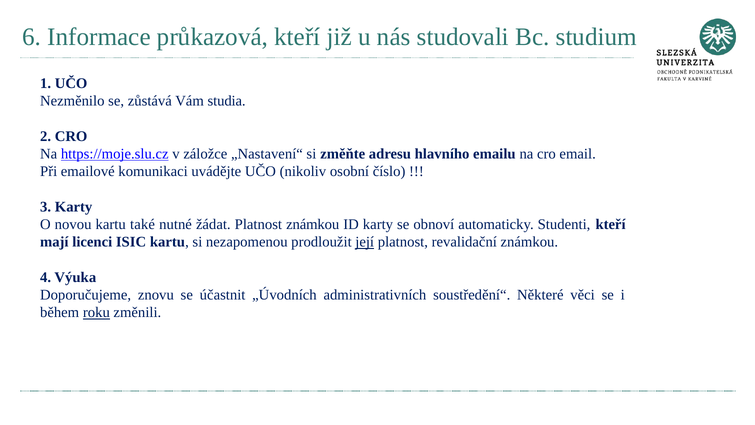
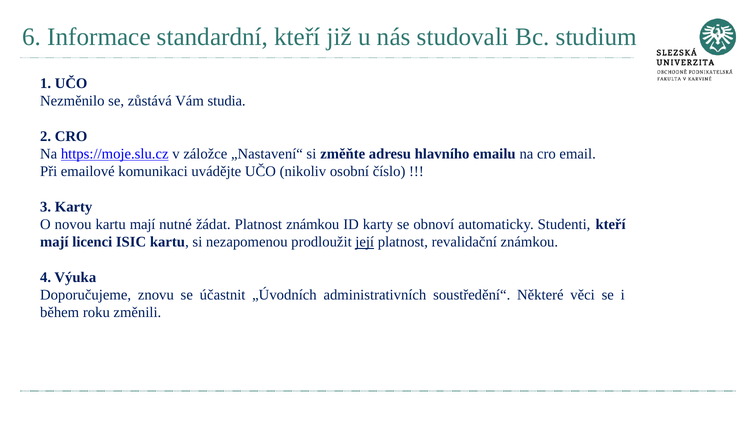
průkazová: průkazová -> standardní (213, 37)
kartu také: také -> mají (143, 224)
roku underline: present -> none (96, 312)
